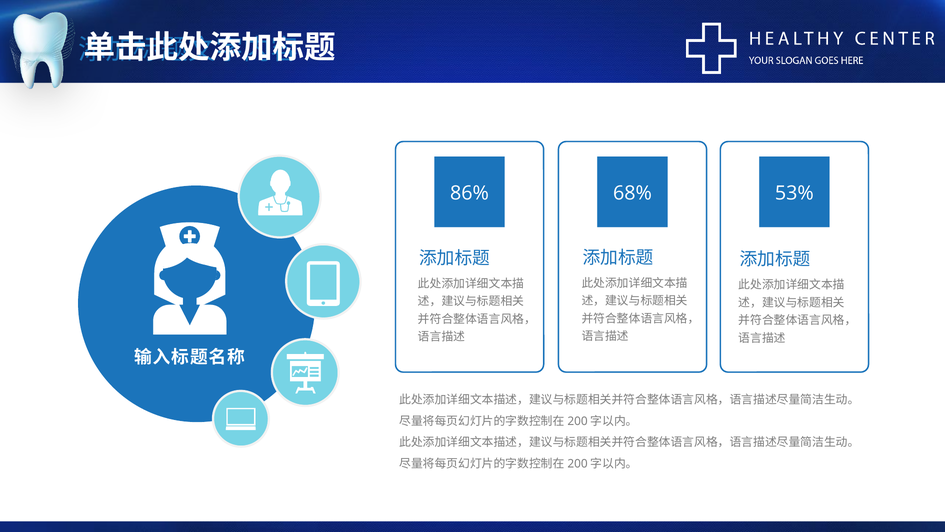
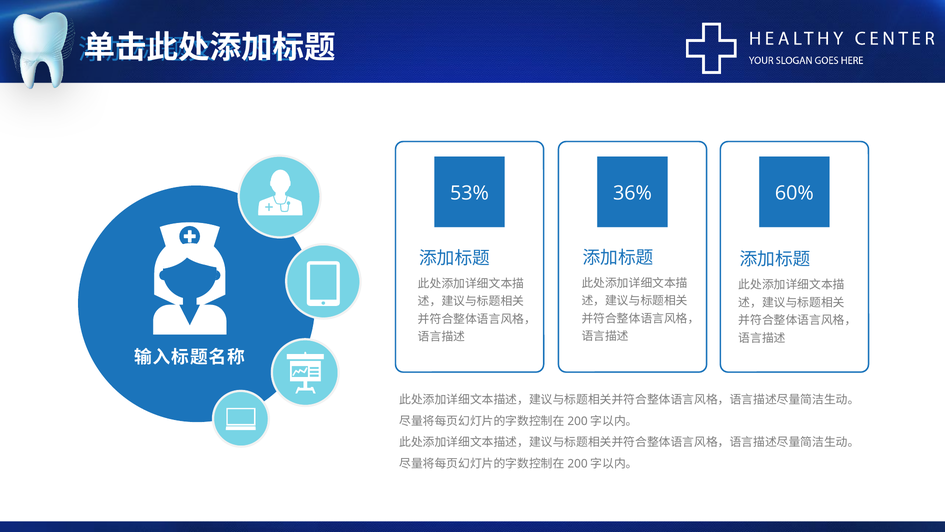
86%: 86% -> 53% (469, 193)
68%: 68% -> 36% (632, 193)
53%: 53% -> 60% (794, 193)
